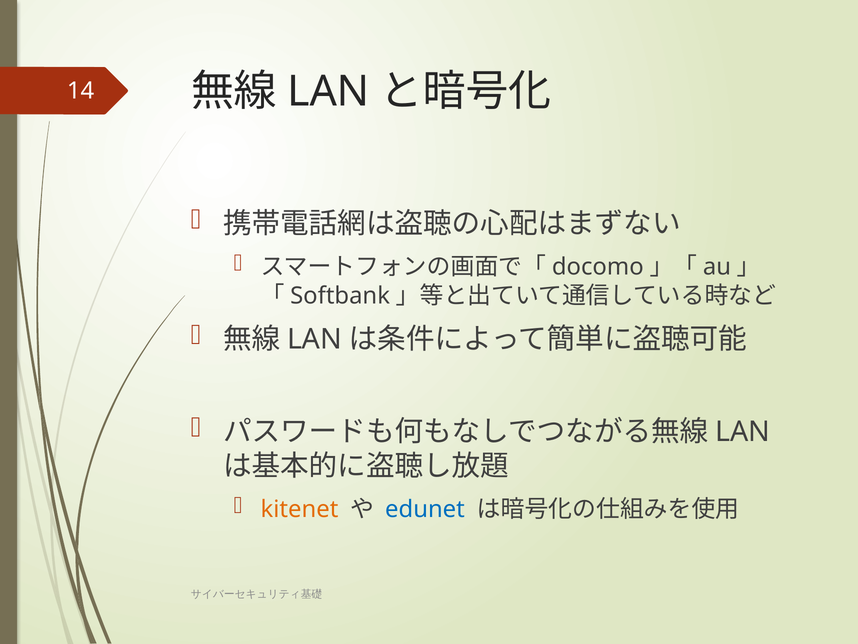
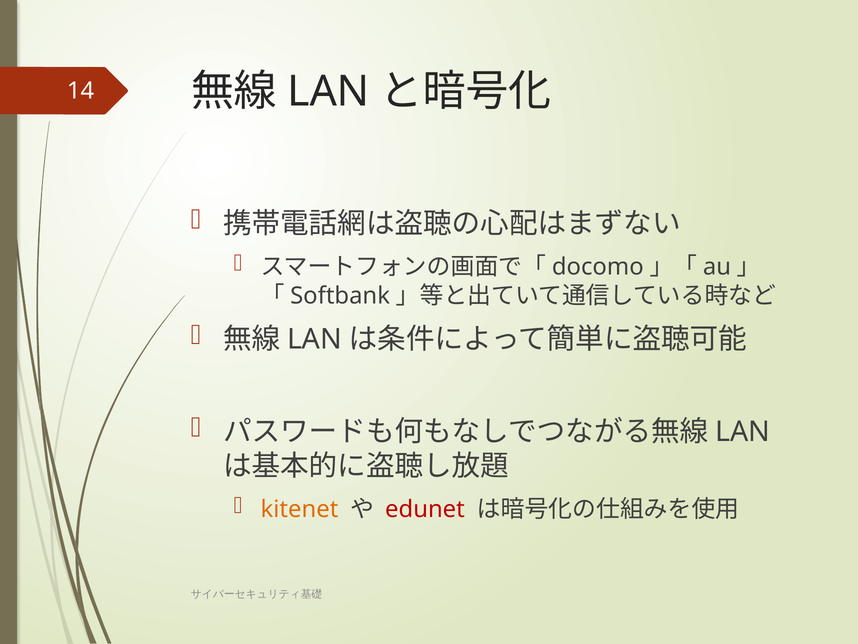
edunet colour: blue -> red (425, 509)
